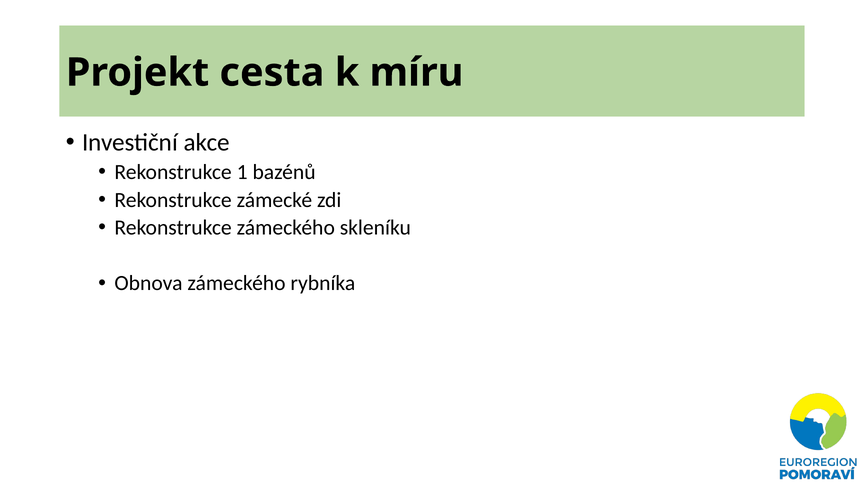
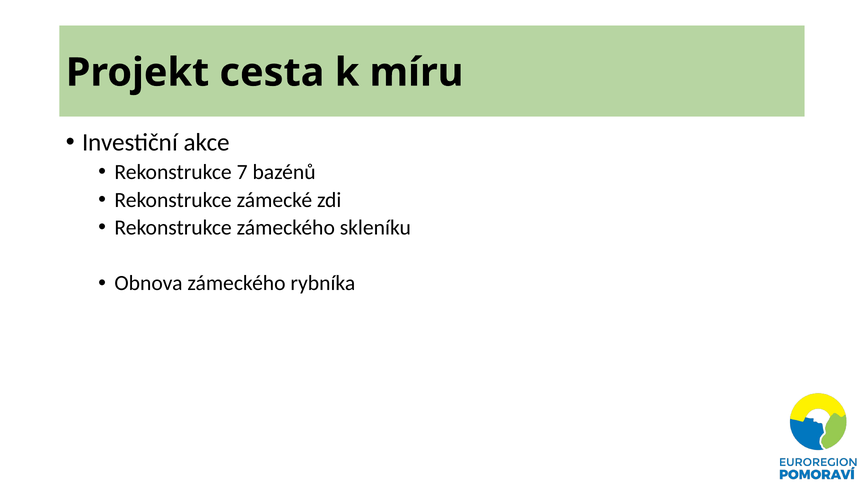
1: 1 -> 7 (242, 172)
